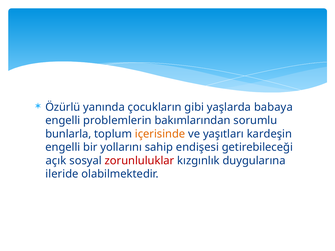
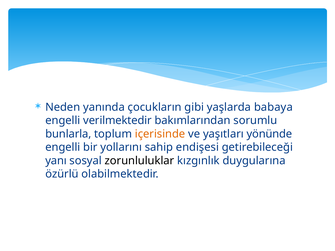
Özürlü: Özürlü -> Neden (63, 107)
problemlerin: problemlerin -> verilmektedir (117, 121)
kardeşin: kardeşin -> yönünde (269, 134)
açık: açık -> yanı (56, 161)
zorunluluklar colour: red -> black (140, 161)
ileride: ileride -> özürlü (62, 174)
